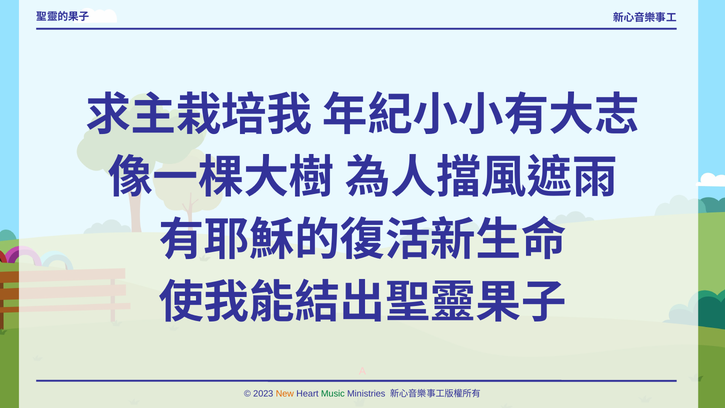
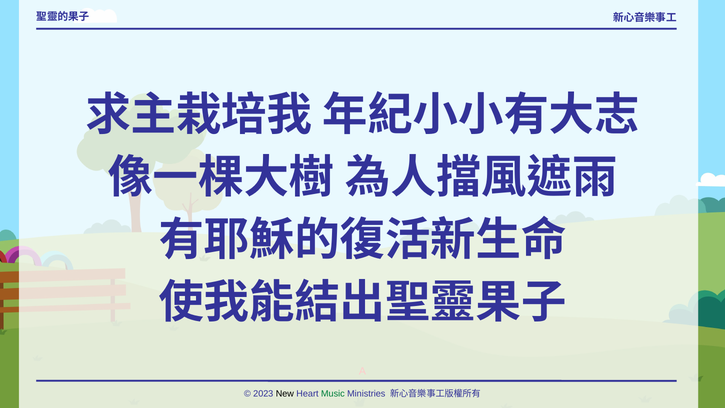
New colour: orange -> black (285, 394)
